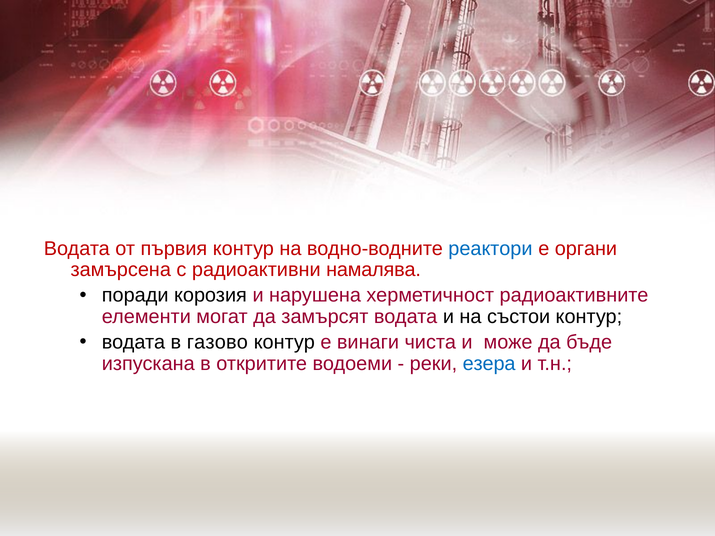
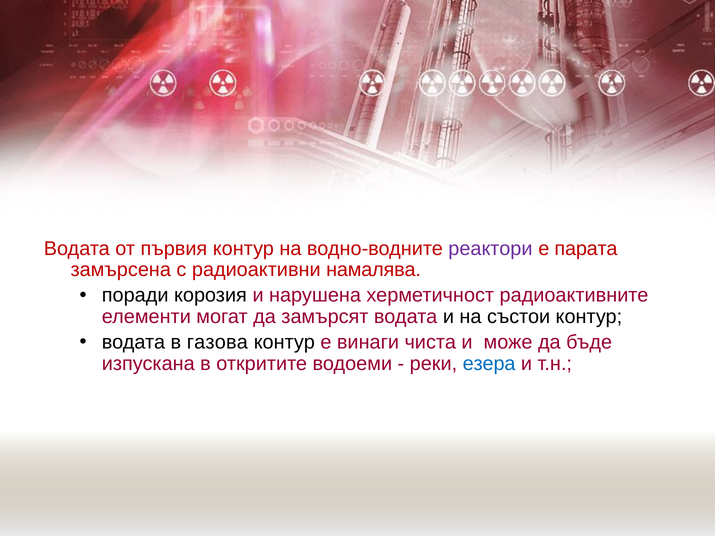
реактори colour: blue -> purple (490, 249)
органи: органи -> парата (586, 249)
газово: газово -> газова (217, 342)
